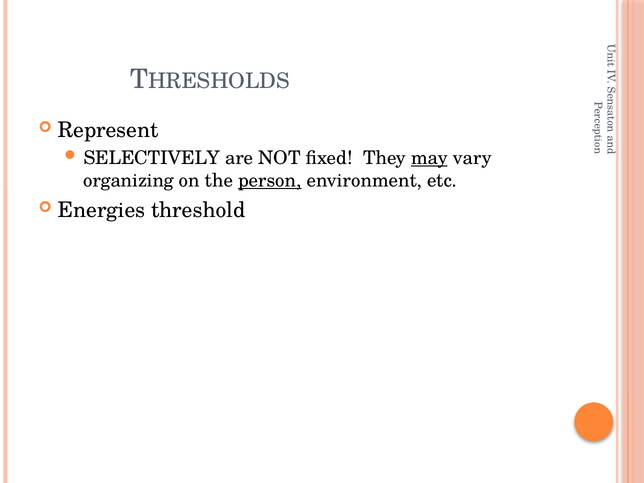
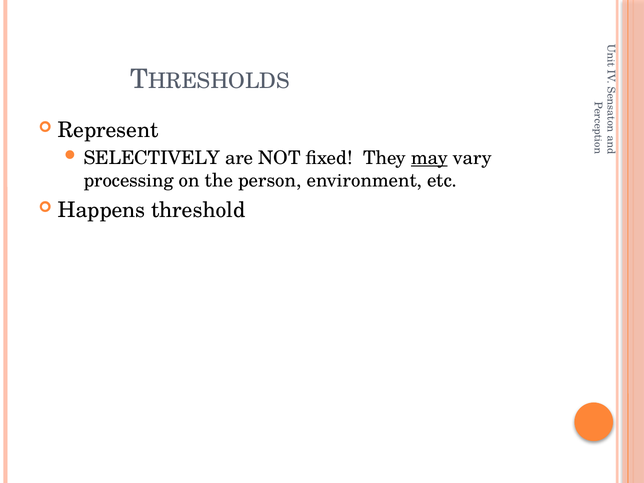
organizing: organizing -> processing (129, 181)
person underline: present -> none (270, 181)
Energies: Energies -> Happens (102, 210)
